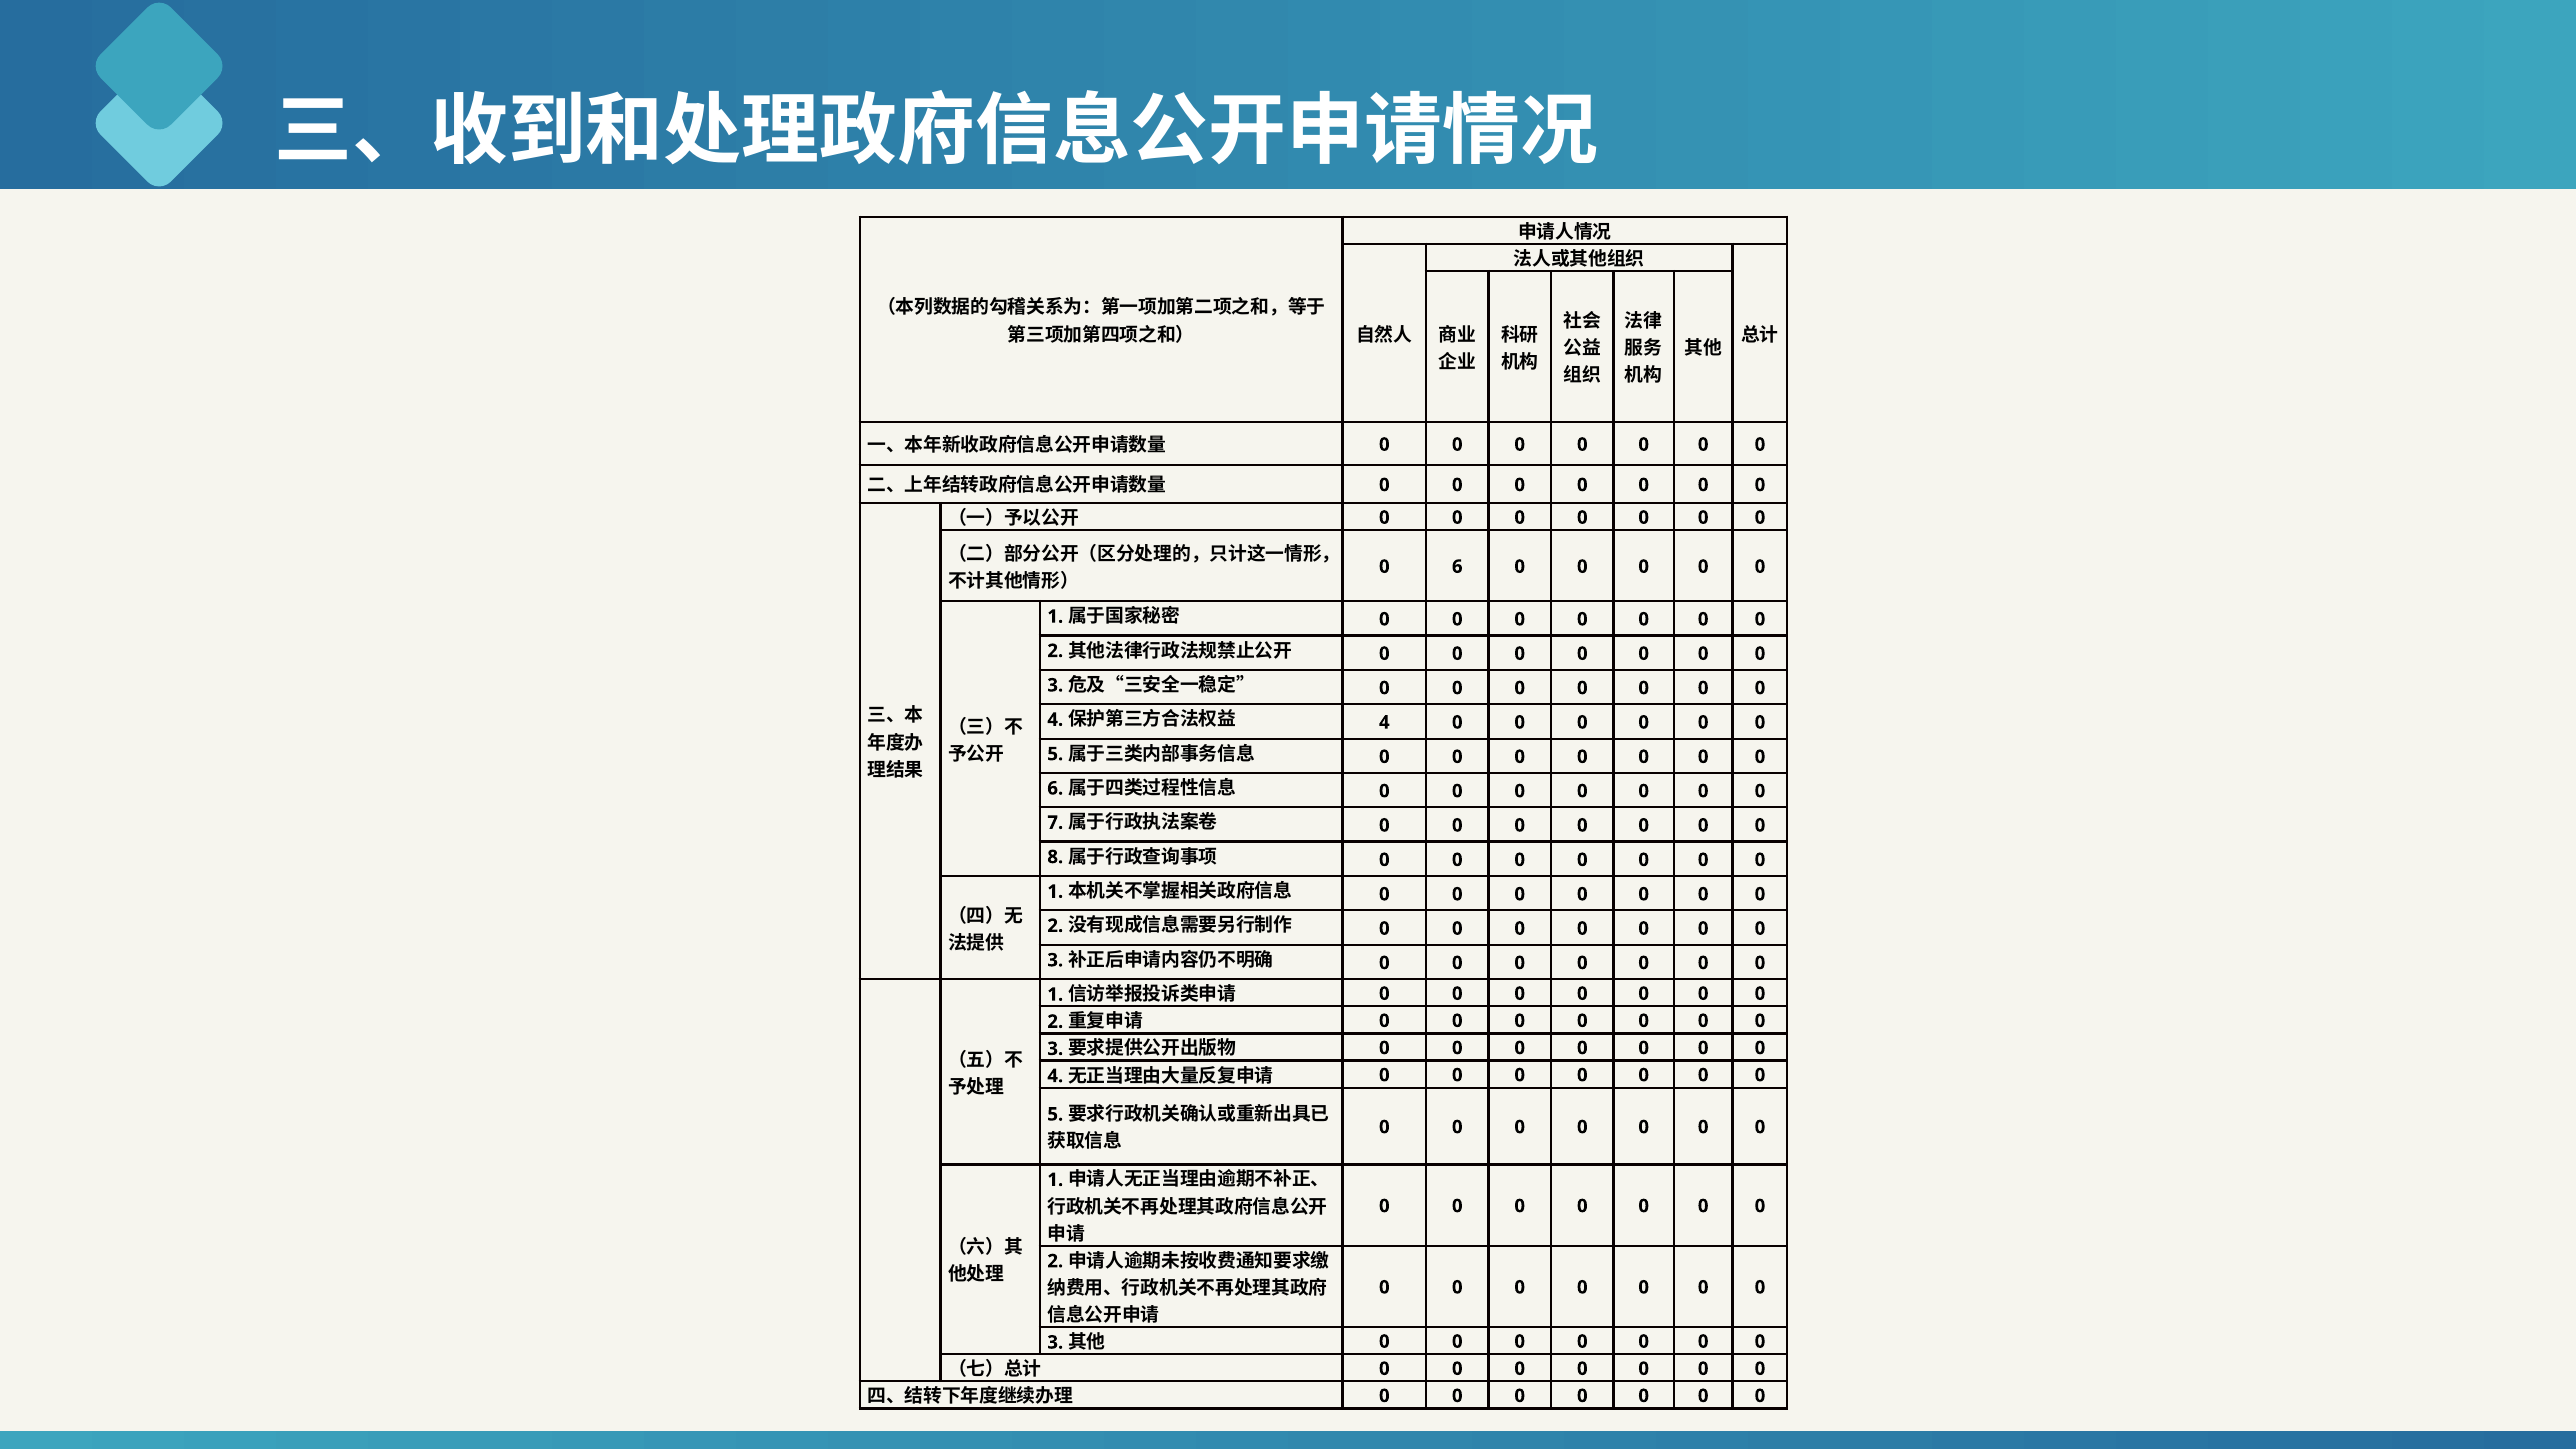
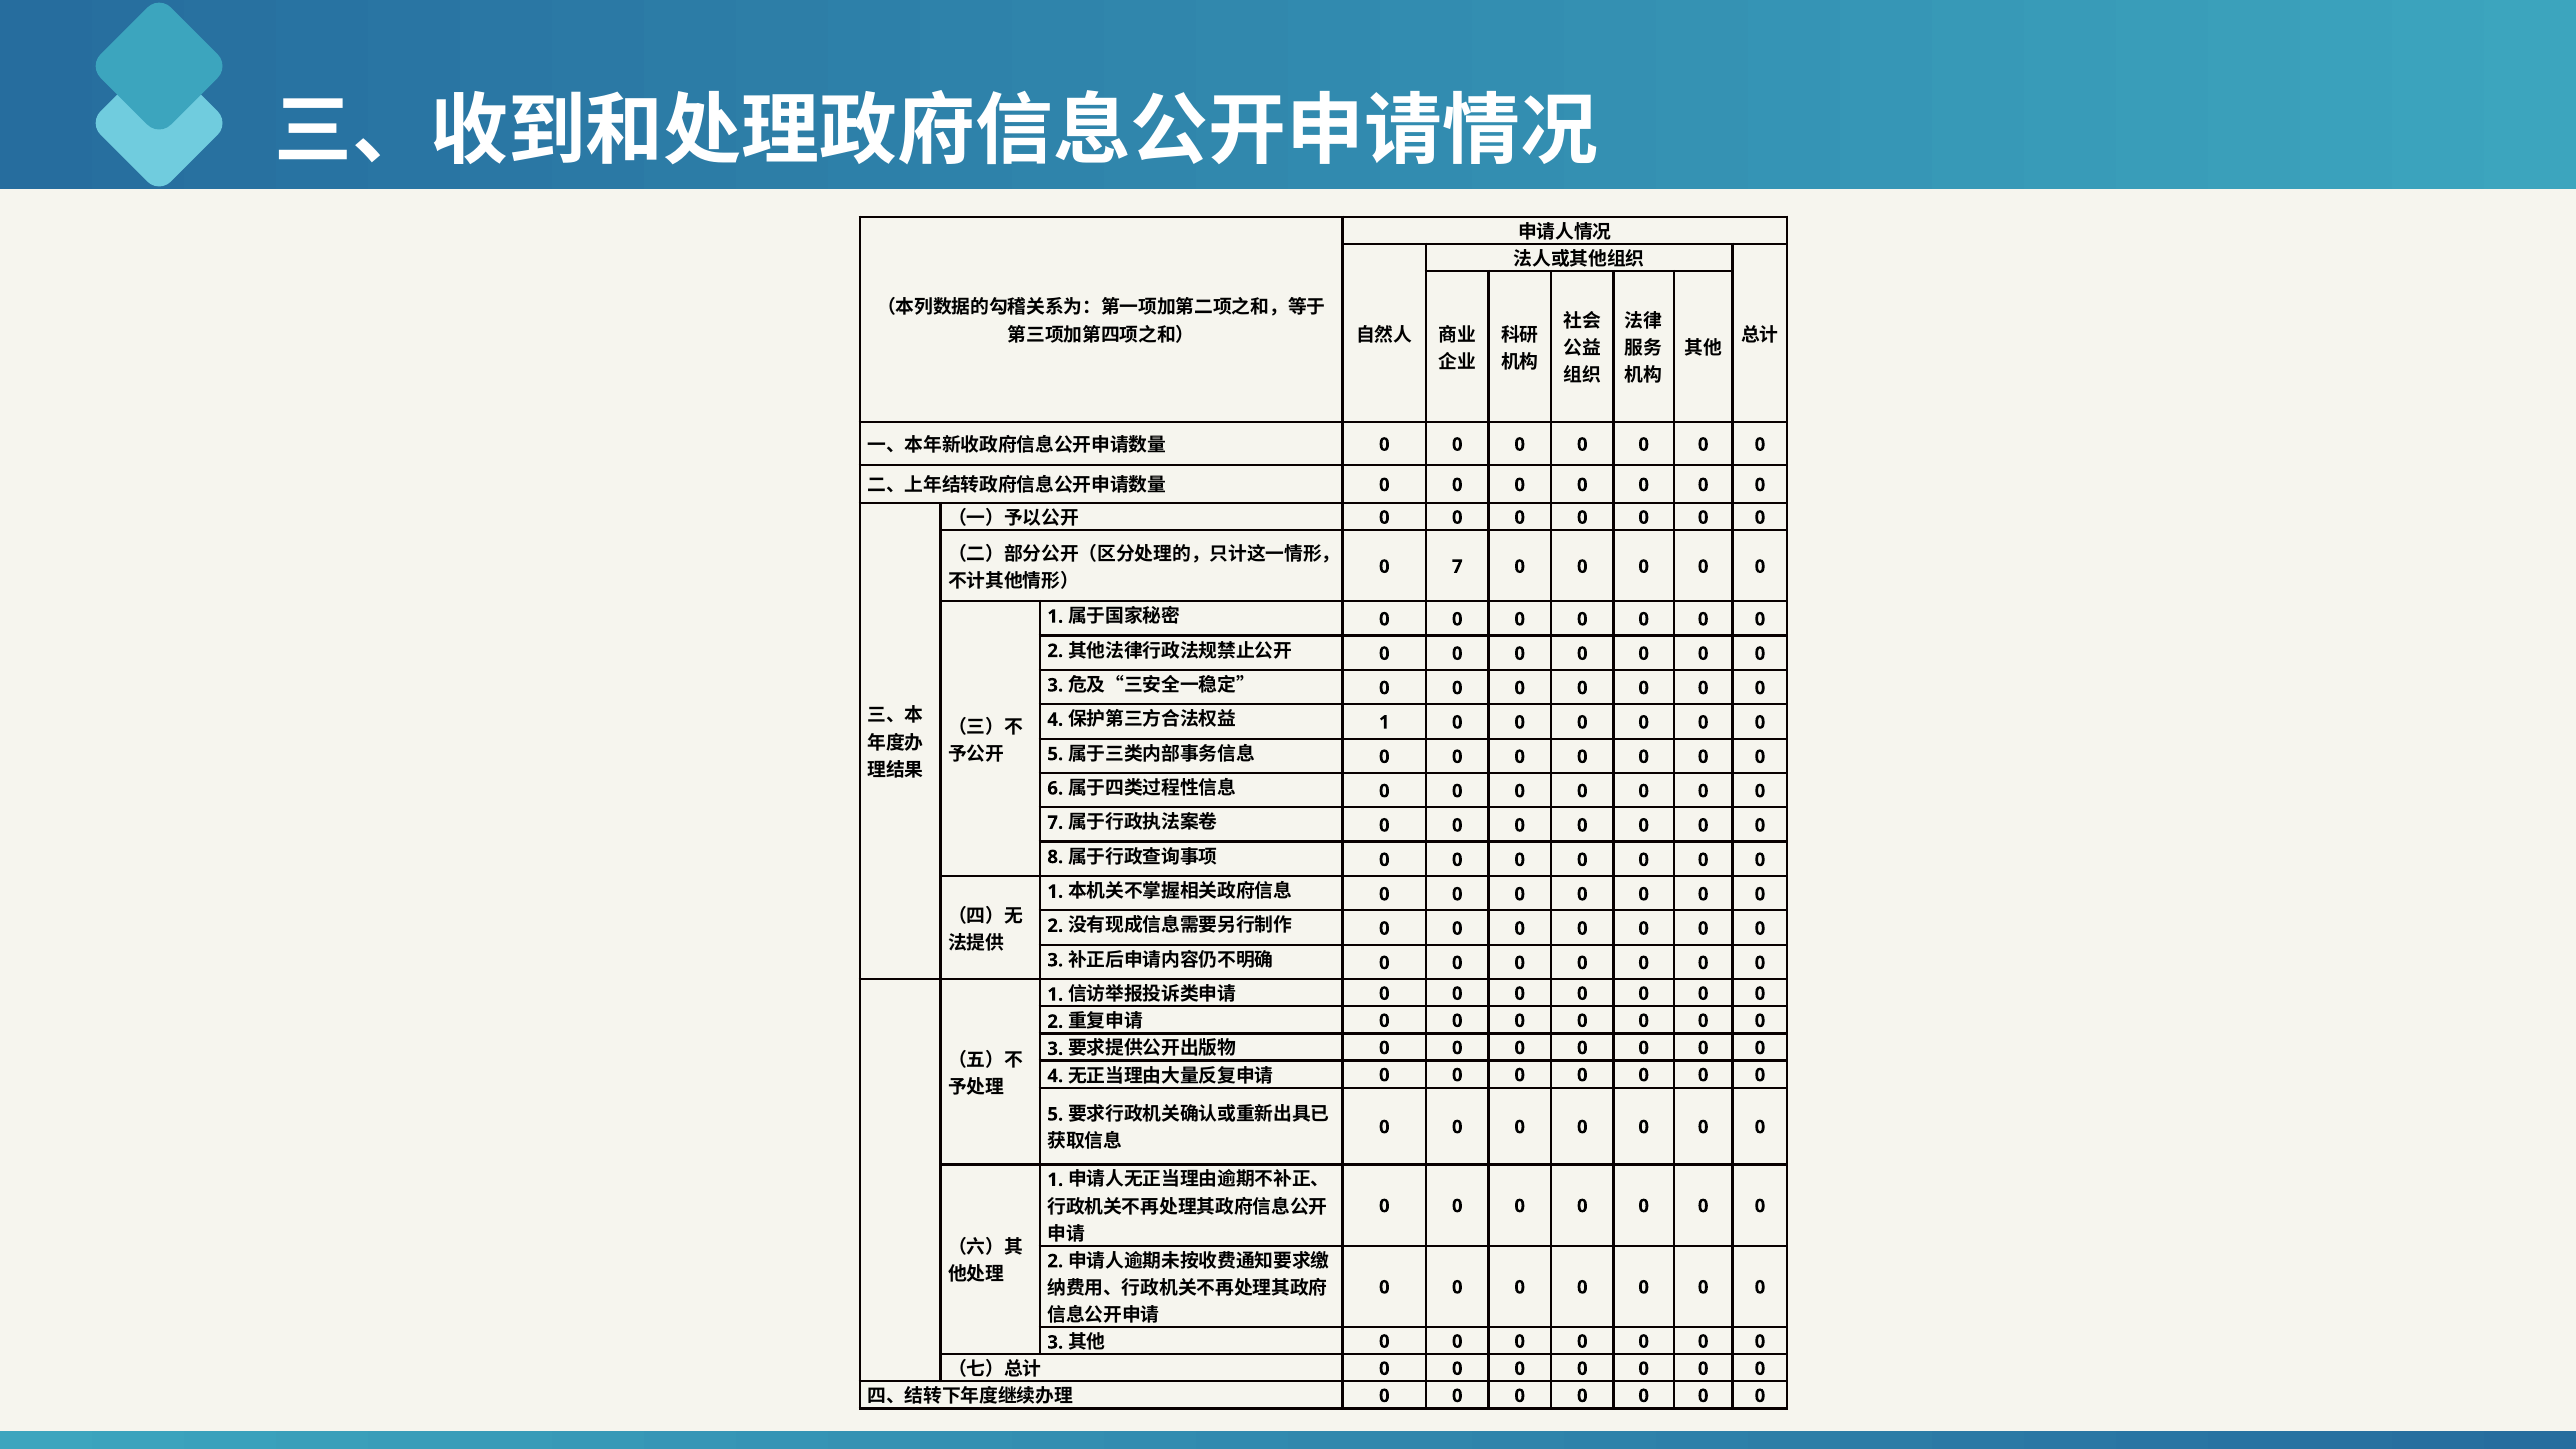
6: 6 -> 7 (1457, 567)
4: 4 -> 1 (1384, 722)
